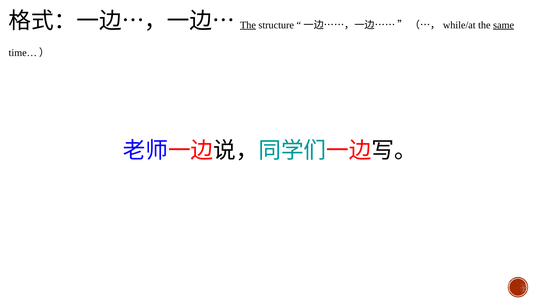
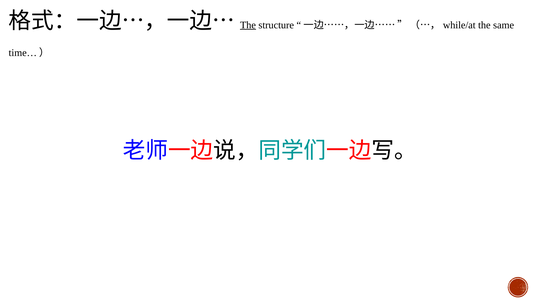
same underline: present -> none (504, 25)
